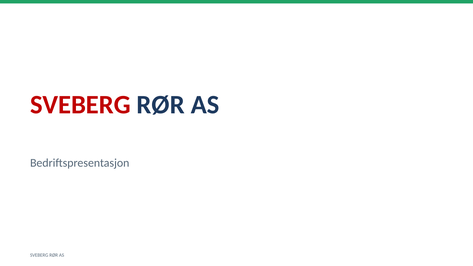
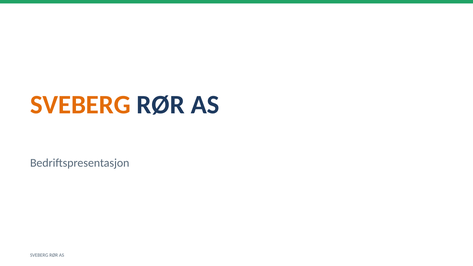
SVEBERG colour: red -> orange (80, 105)
